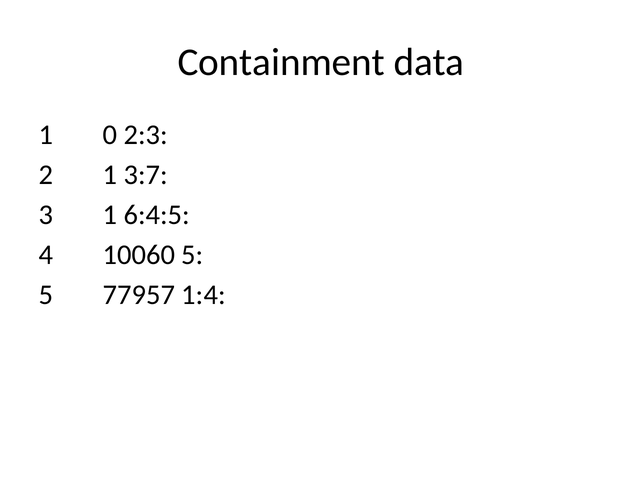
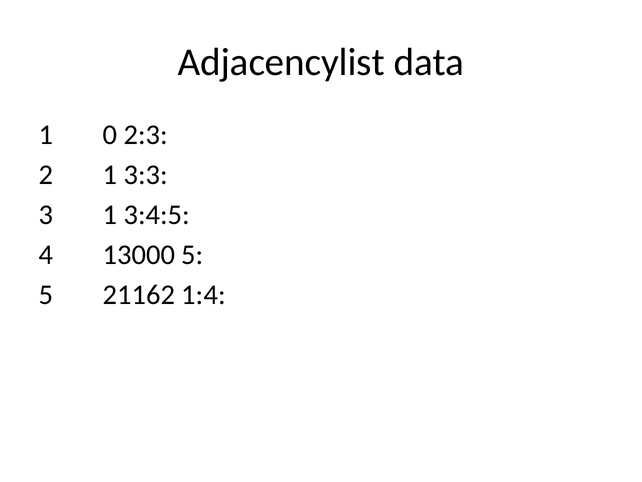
Containment: Containment -> Adjacencylist (281, 62)
3:7: 3:7 -> 3:3 (146, 175)
6:4:5: 6:4:5 -> 3:4:5 (157, 215)
10060: 10060 -> 13000 (139, 255)
77957: 77957 -> 21162 (139, 295)
